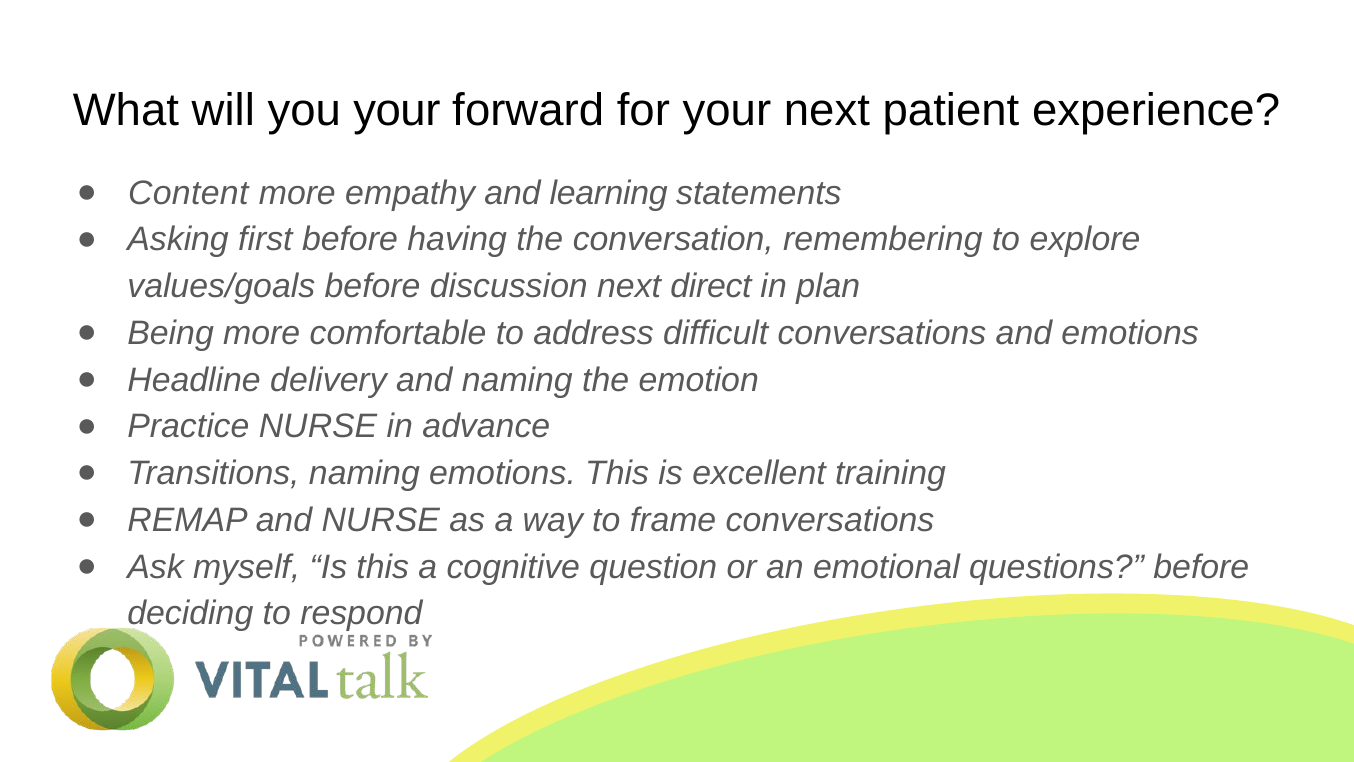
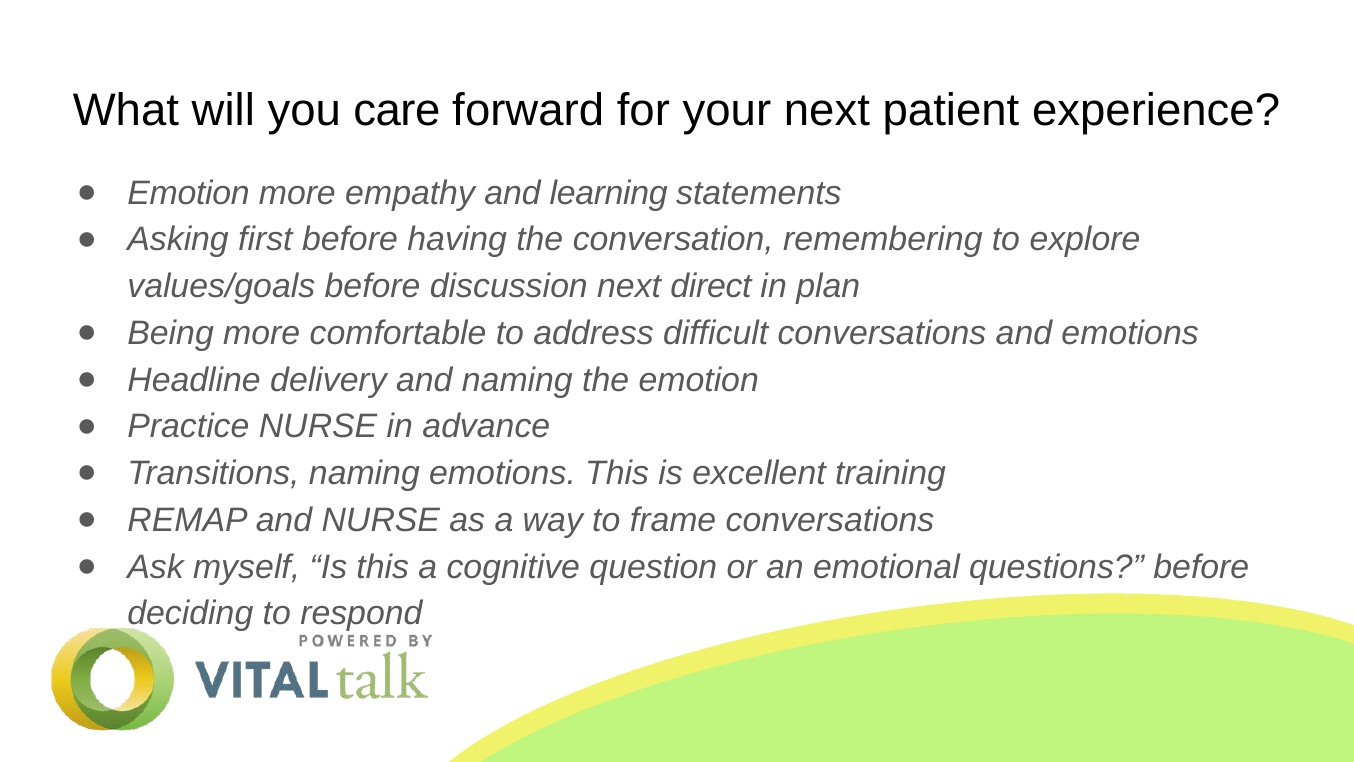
you your: your -> care (397, 110)
Content: Content -> Emotion (189, 193)
